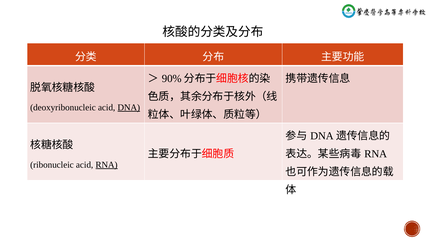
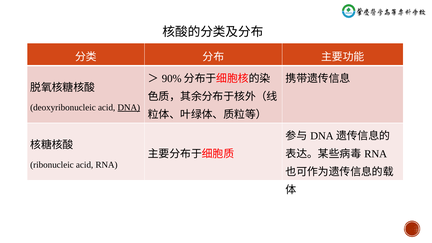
RNA underline: present -> none (107, 165)
